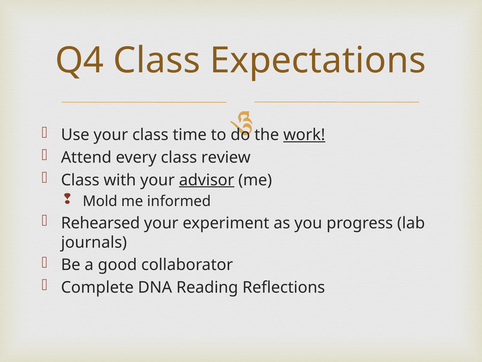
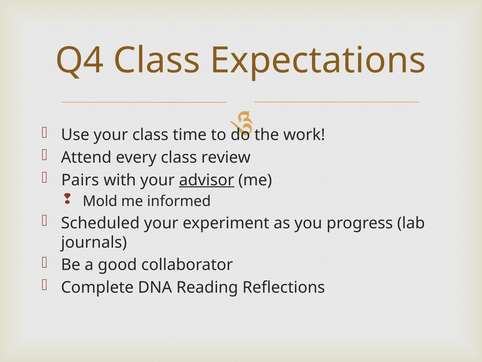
work underline: present -> none (304, 135)
Class: Class -> Pairs (80, 180)
Rehearsed: Rehearsed -> Scheduled (100, 223)
